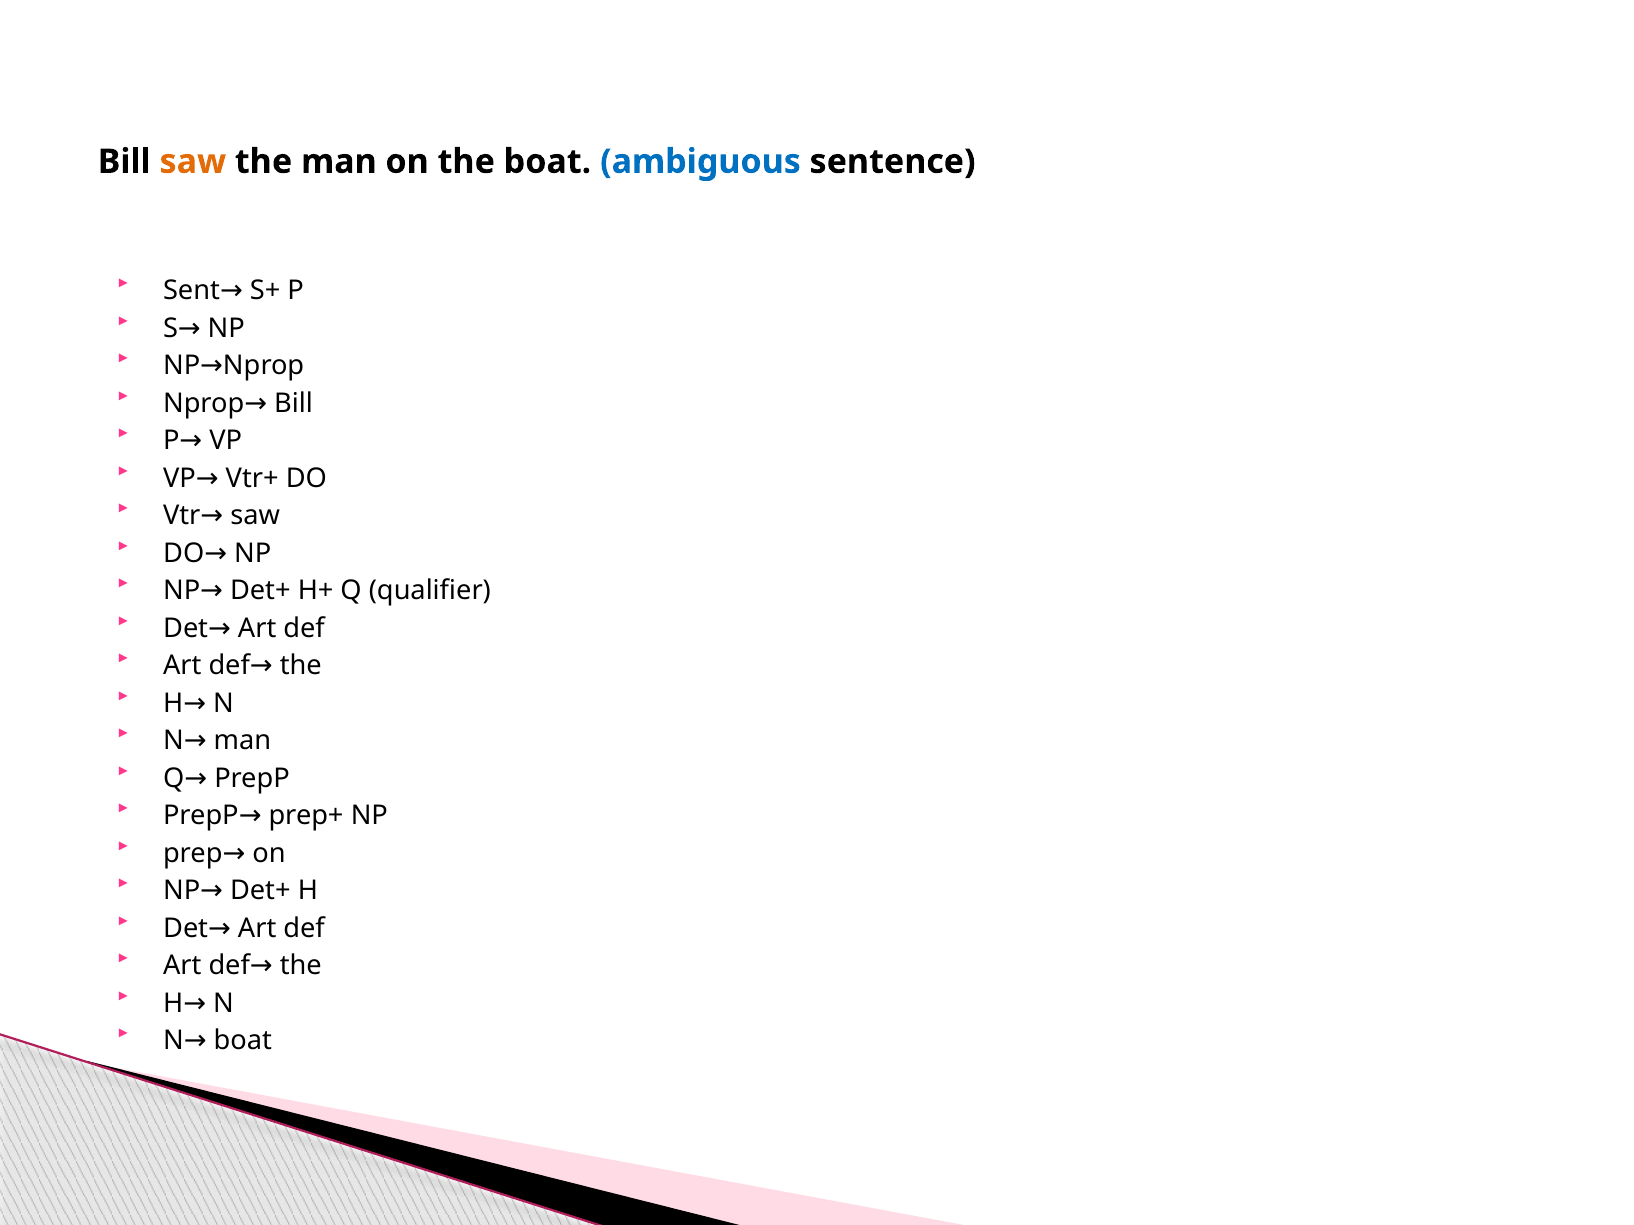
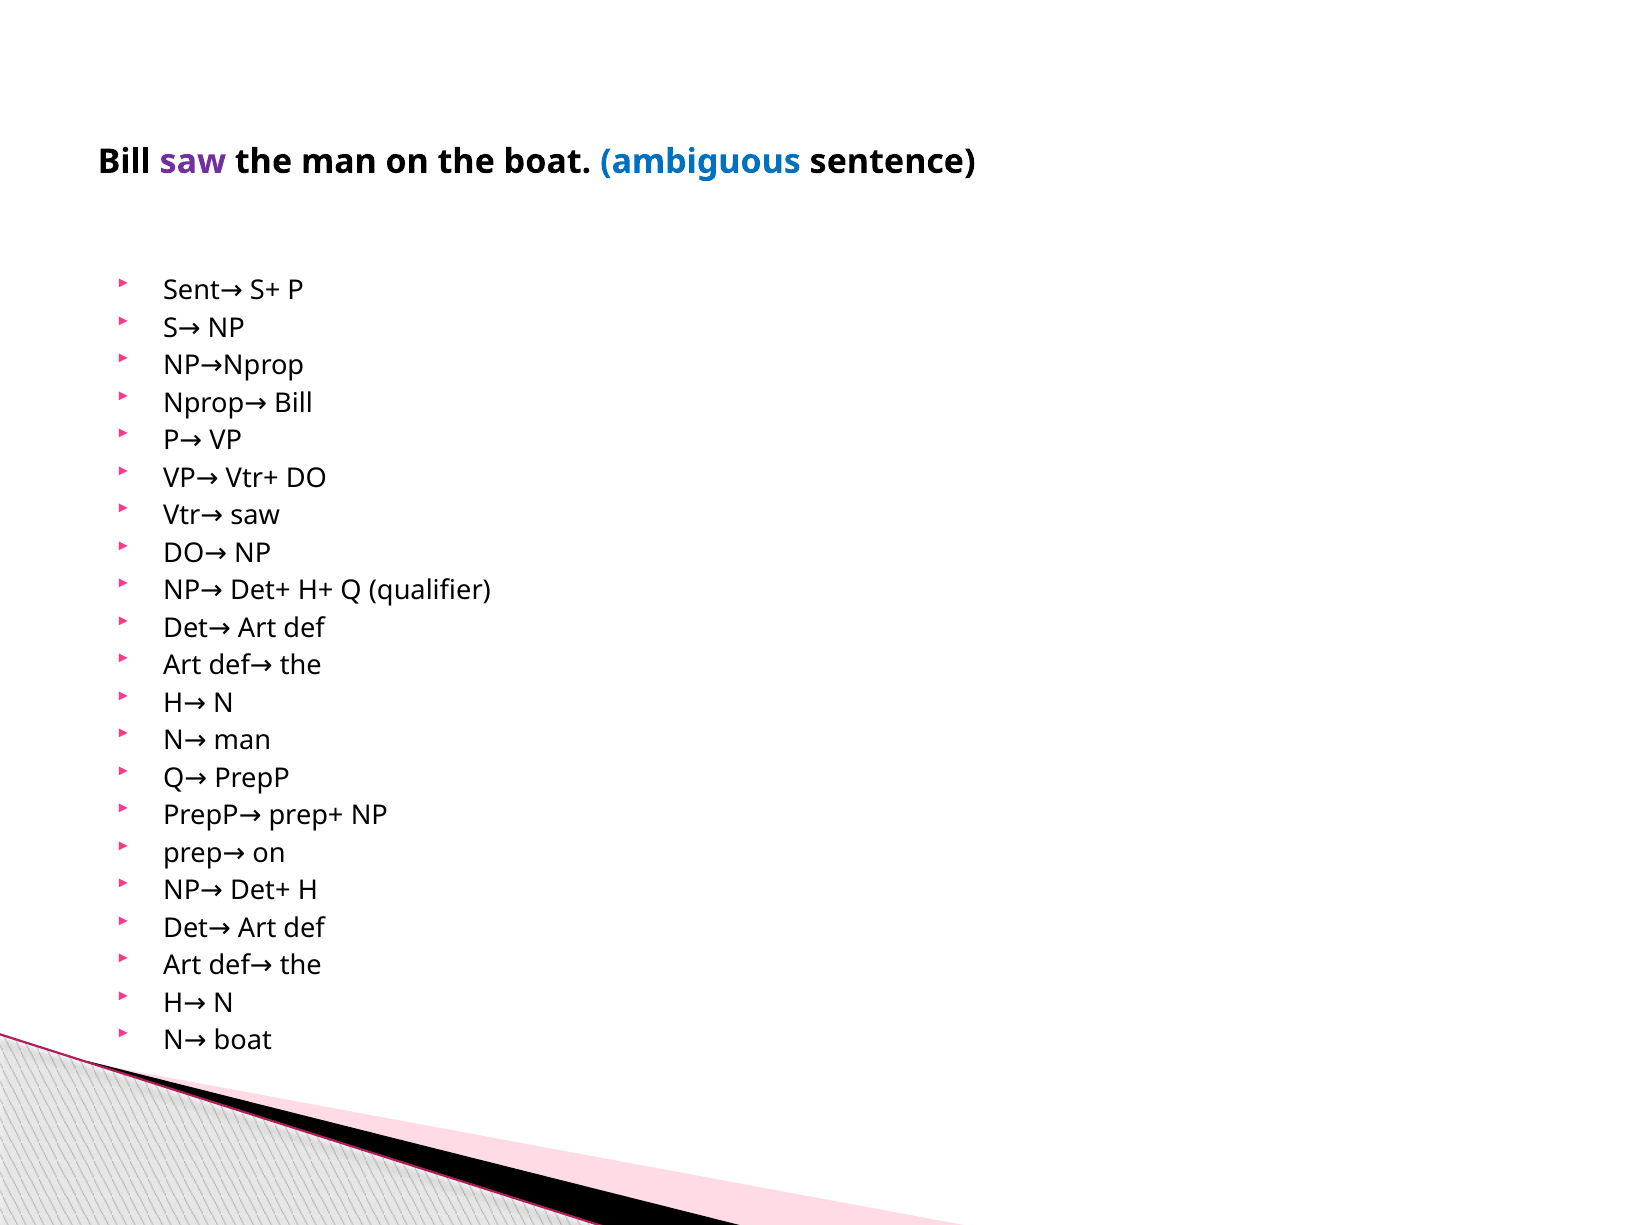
saw colour: orange -> purple (193, 162)
